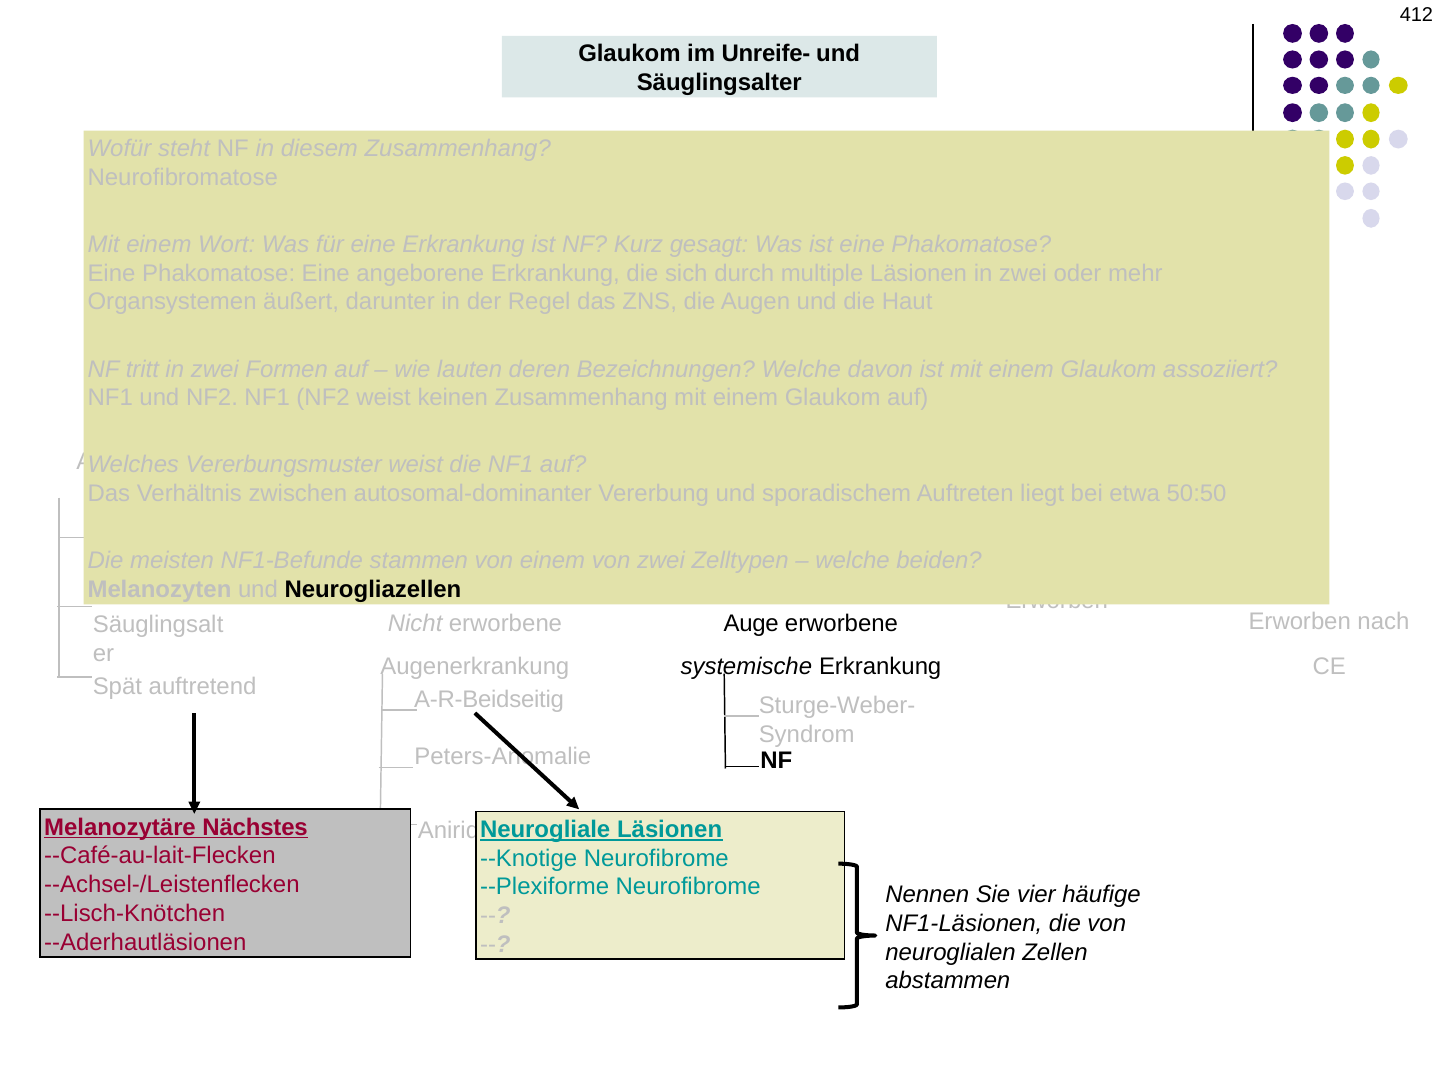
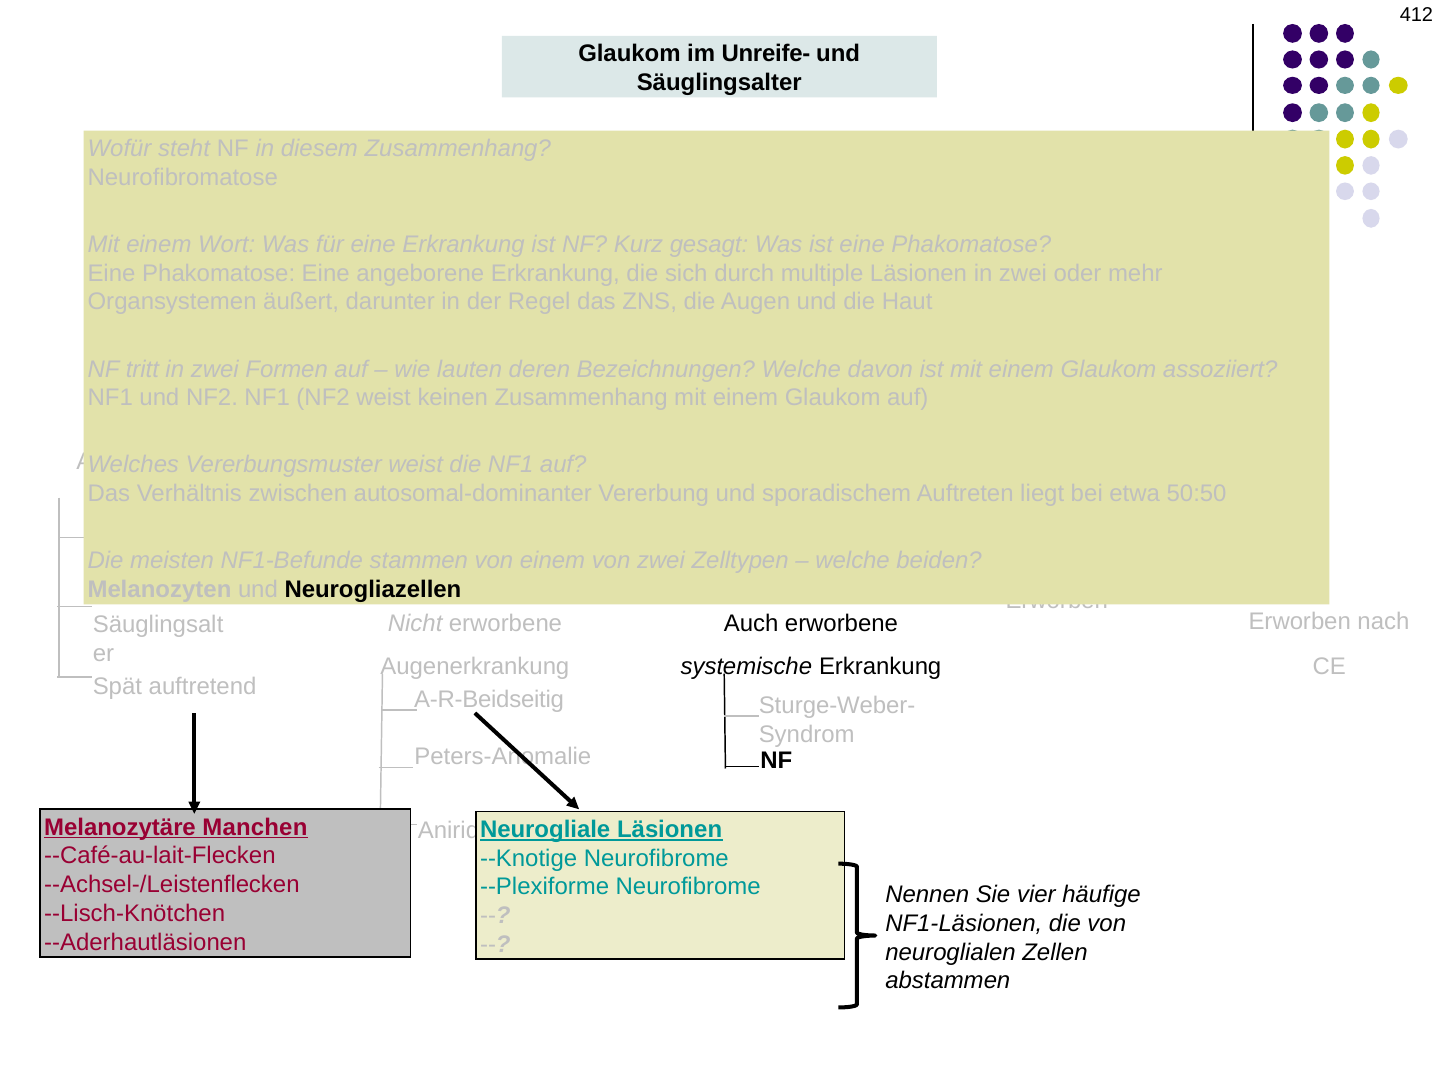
Auge: Auge -> Auch (751, 624)
Nächstes: Nächstes -> Manchen (255, 827)
